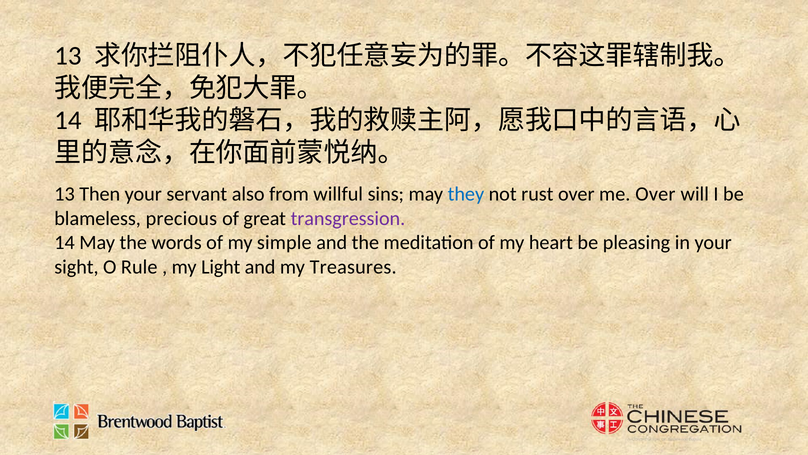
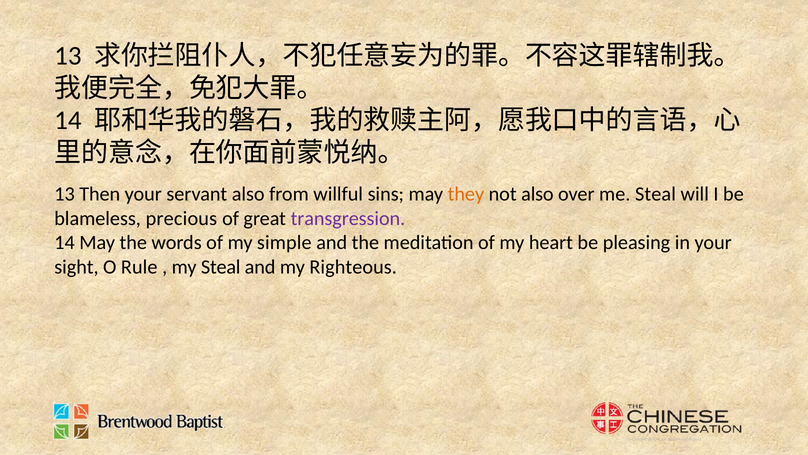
they colour: blue -> orange (466, 194)
not rust: rust -> also (537, 194)
me Over: Over -> Steal (655, 194)
my Light: Light -> Steal (221, 267)
Treasures: Treasures -> Righteous (353, 267)
